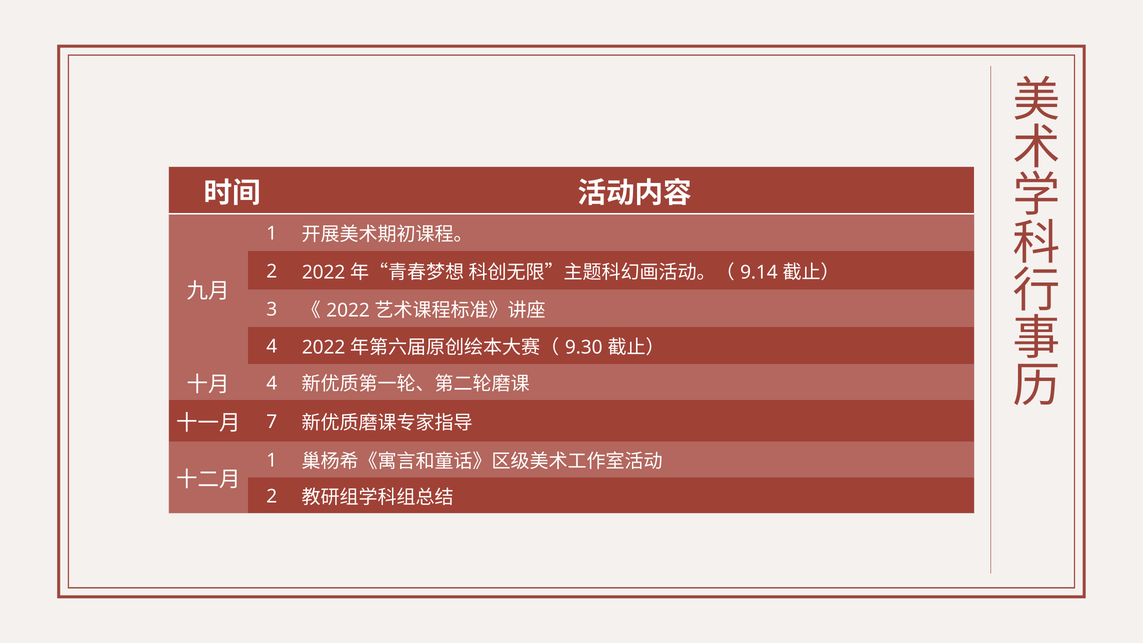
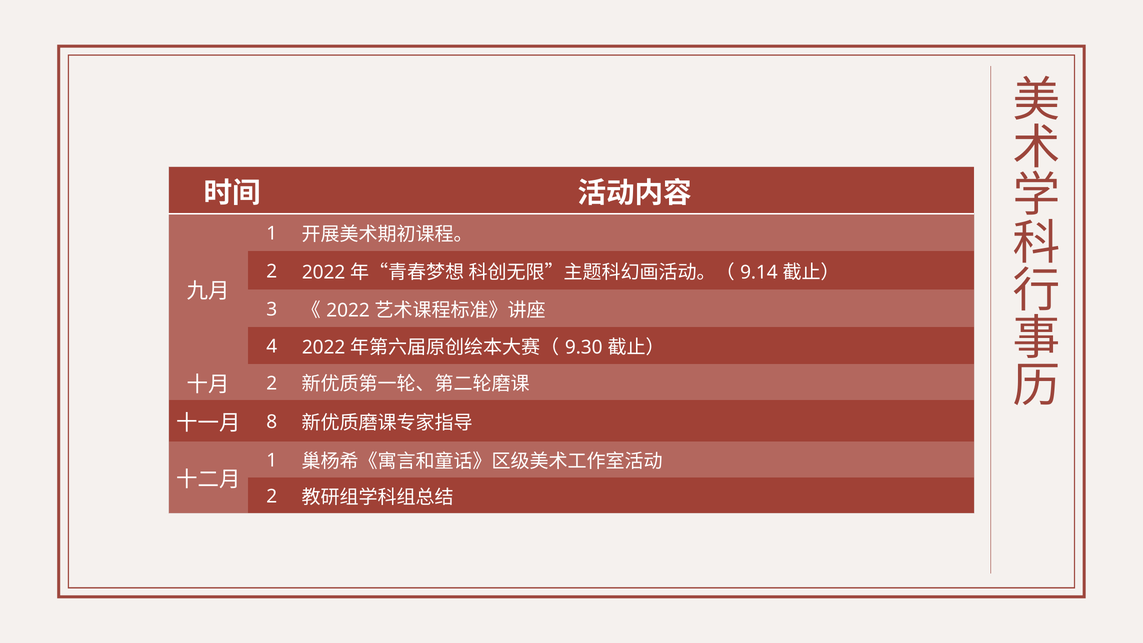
4: 4 -> 2 (272, 383)
7: 7 -> 8 (272, 422)
